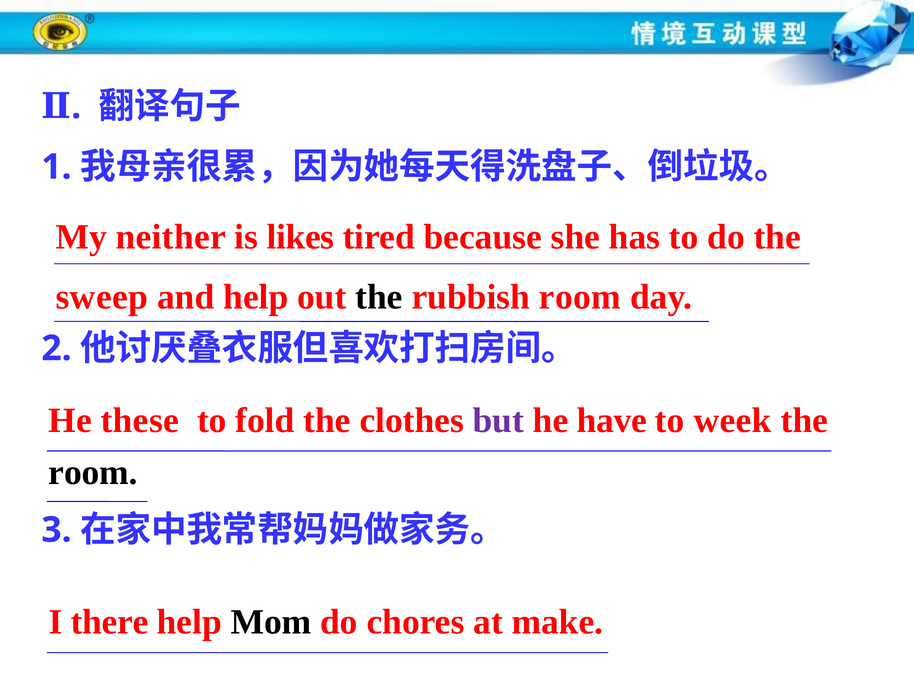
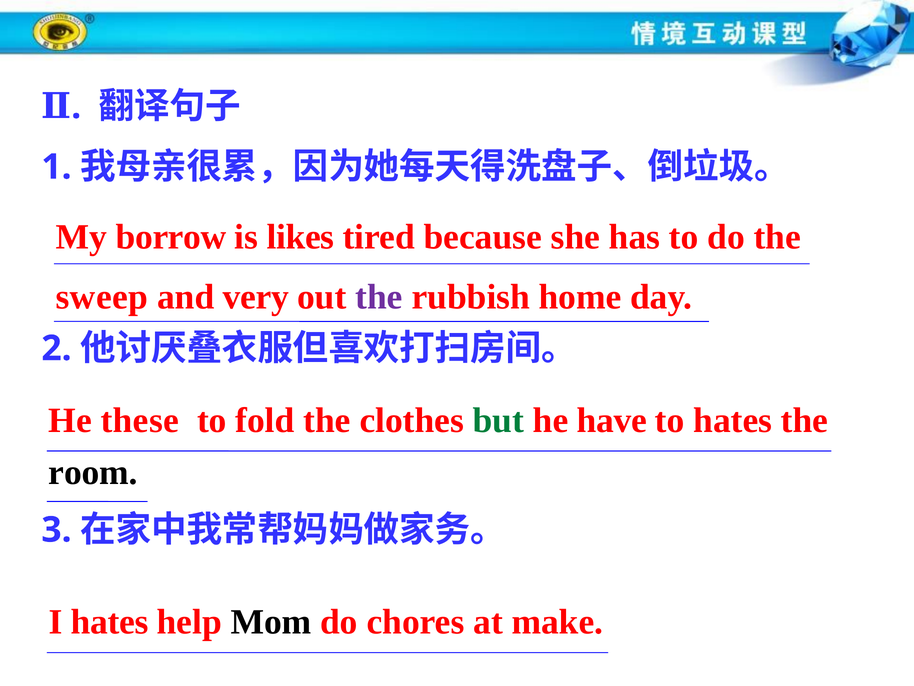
neither: neither -> borrow (171, 237)
and help: help -> very (256, 297)
the colour: black -> purple (379, 297)
rubbish room: room -> home (580, 297)
but colour: purple -> green (498, 420)
to week: week -> hates (733, 420)
I there: there -> hates (110, 621)
